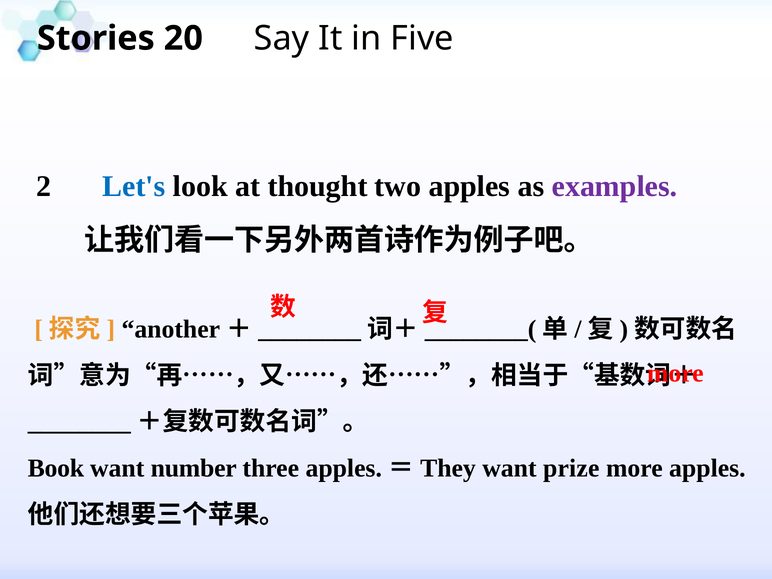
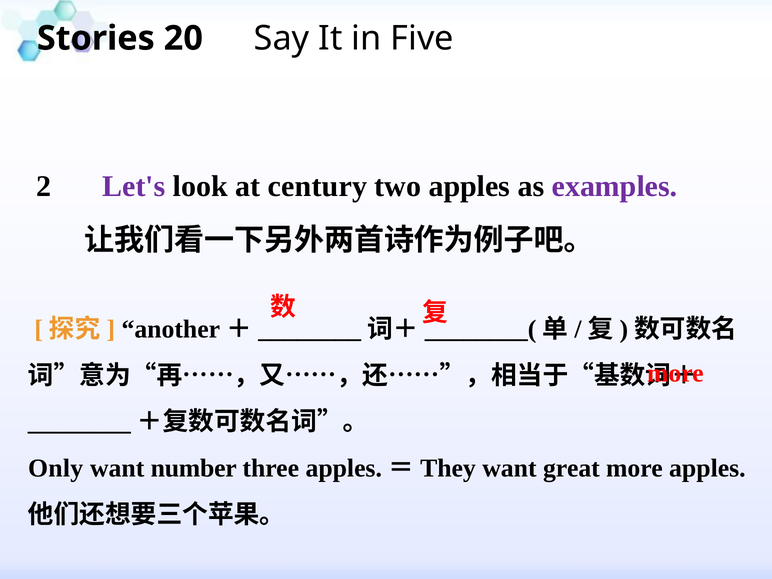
Let's colour: blue -> purple (134, 186)
thought: thought -> century (317, 186)
Book: Book -> Only (56, 468)
prize: prize -> great (571, 468)
